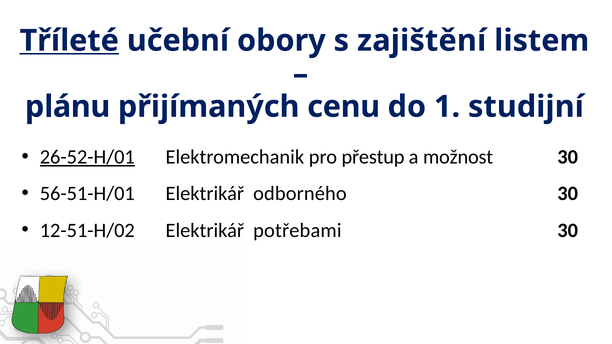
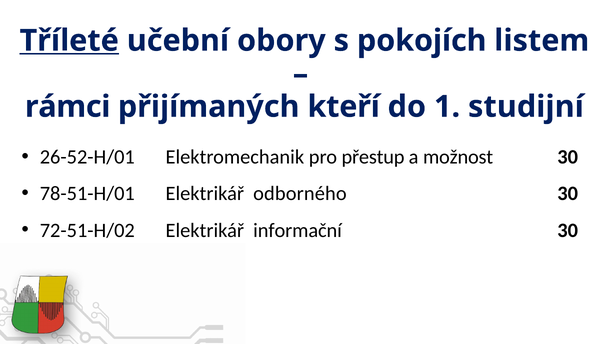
zajištění: zajištění -> pokojích (422, 41)
plánu: plánu -> rámci (68, 107)
cenu: cenu -> kteří (344, 107)
26-52-H/01 underline: present -> none (87, 157)
56-51-H/01: 56-51-H/01 -> 78-51-H/01 (87, 194)
12-51-H/02: 12-51-H/02 -> 72-51-H/02 (87, 230)
potřebami: potřebami -> informační (298, 230)
